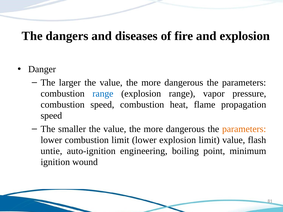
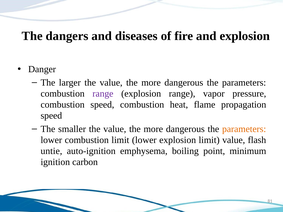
range colour: blue -> purple (103, 94)
engineering: engineering -> emphysema (144, 151)
wound: wound -> carbon (85, 162)
